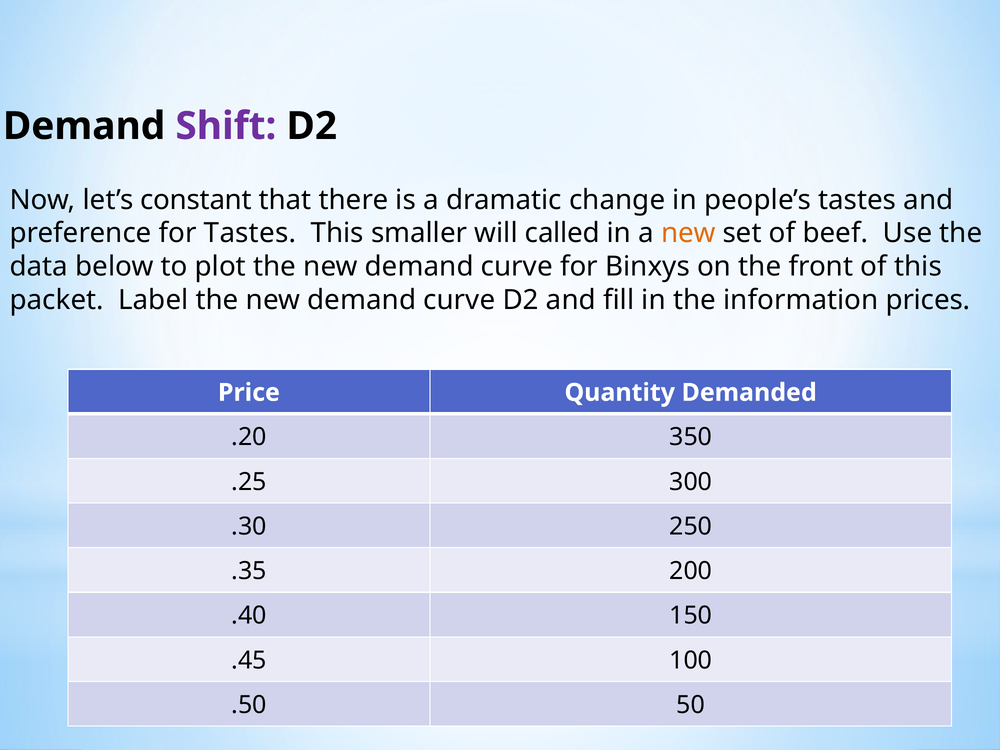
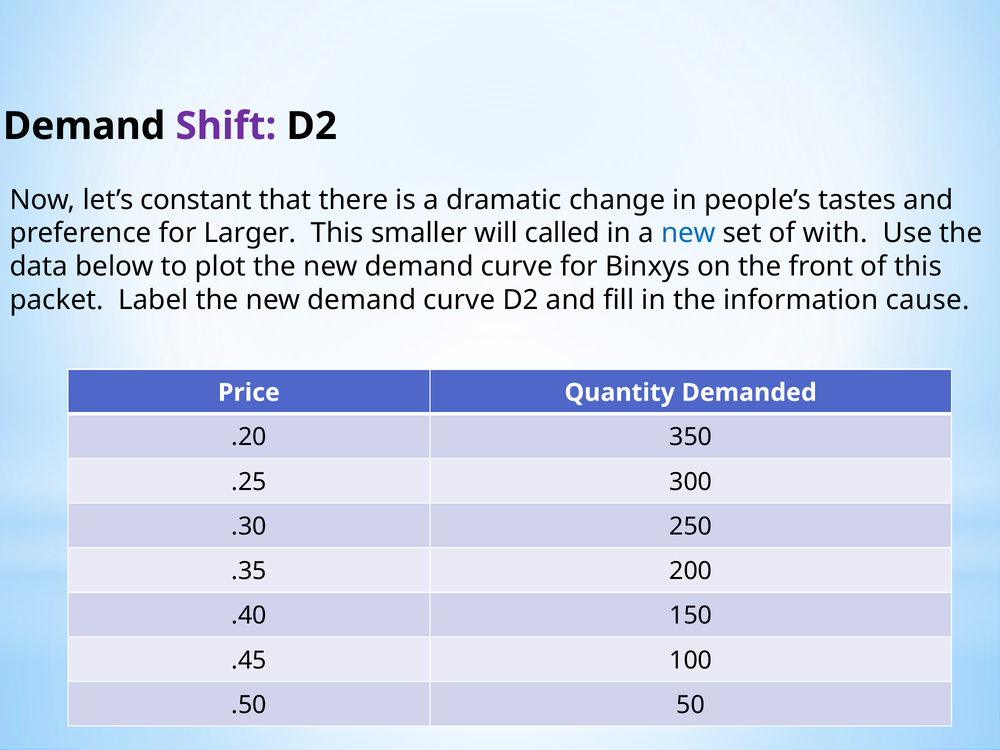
for Tastes: Tastes -> Larger (250, 233)
new colour: orange -> blue (688, 233)
beef: beef -> with (835, 233)
prices: prices -> cause (928, 300)
